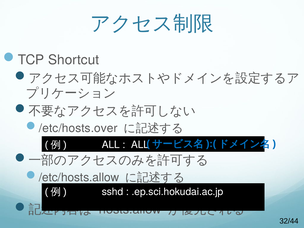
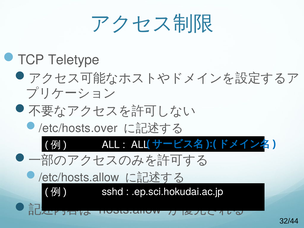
Shortcut: Shortcut -> Teletype (74, 60)
